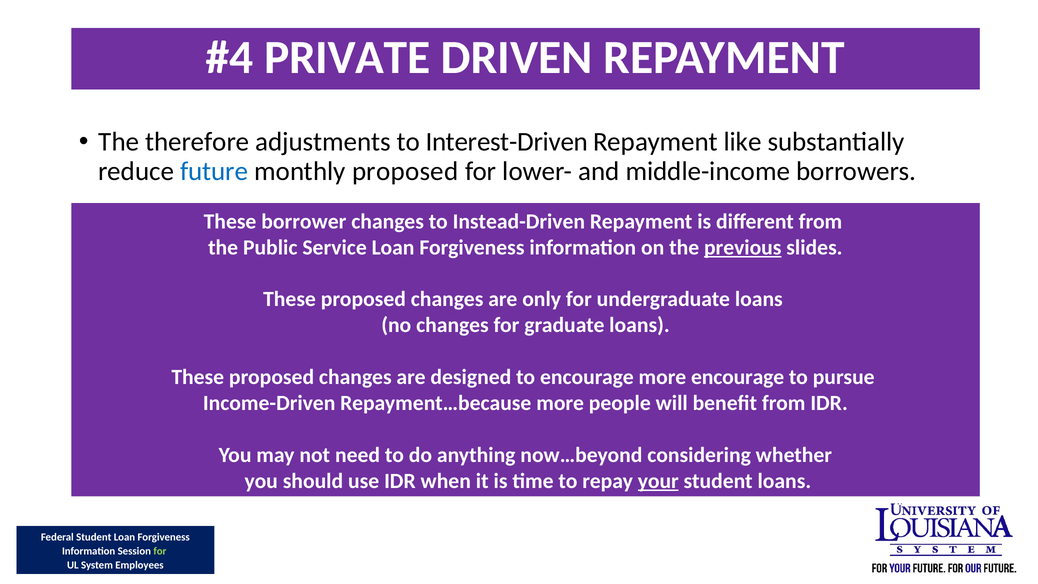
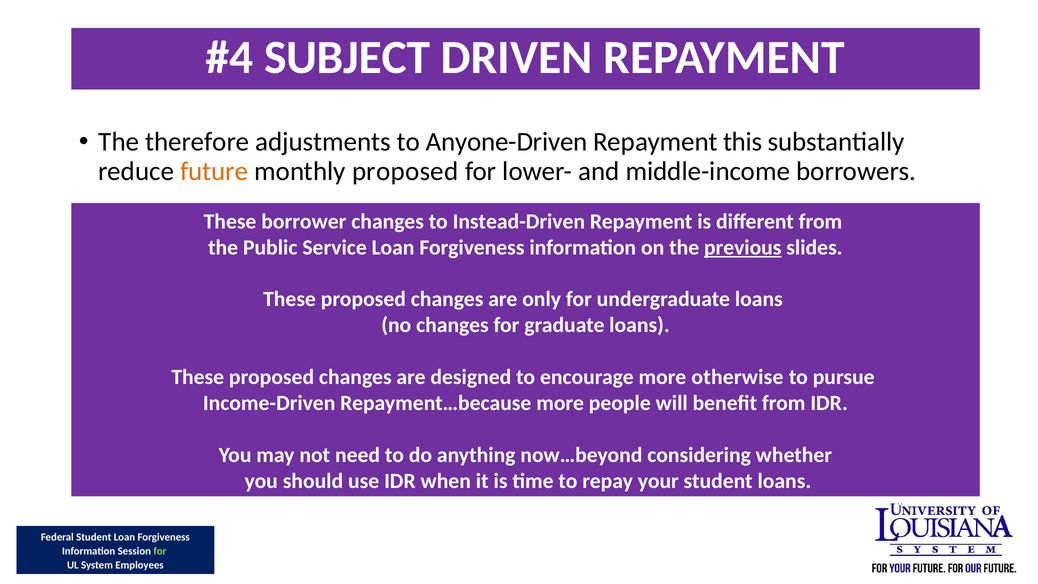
PRIVATE: PRIVATE -> SUBJECT (347, 57)
Interest-Driven: Interest-Driven -> Anyone-Driven (507, 142)
Repayment like: like -> this (743, 142)
future colour: blue -> orange (214, 171)
encourage: encourage -> otherwise (737, 377)
your underline: present -> none (658, 481)
